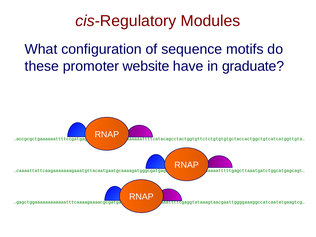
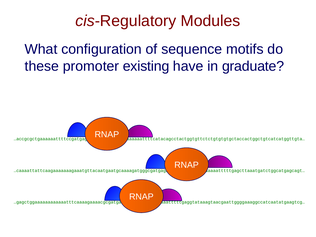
website: website -> existing (146, 66)
